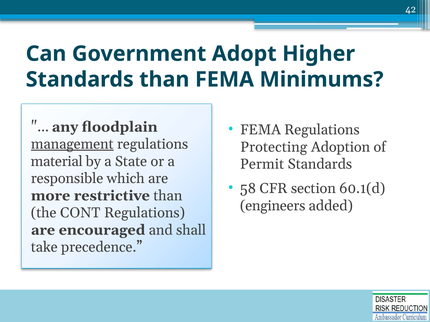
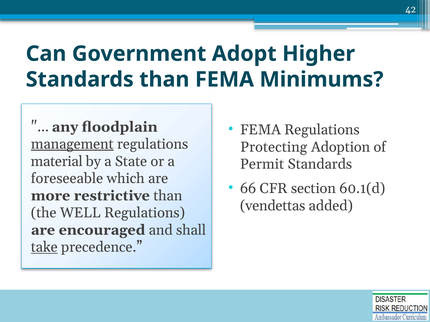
responsible: responsible -> foreseeable (67, 179)
58: 58 -> 66 (248, 189)
engineers: engineers -> vendettas (273, 206)
CONT: CONT -> WELL (80, 213)
take underline: none -> present (44, 248)
